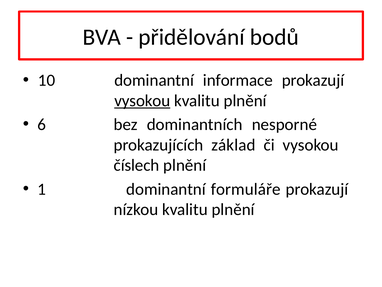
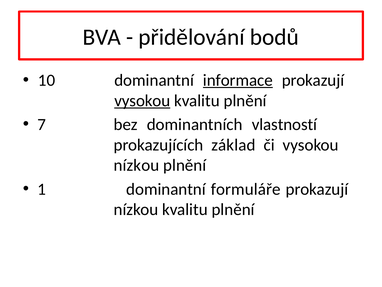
informace underline: none -> present (238, 80)
6: 6 -> 7 (42, 124)
nesporné: nesporné -> vlastností (284, 124)
číslech: číslech -> nízkou (136, 165)
